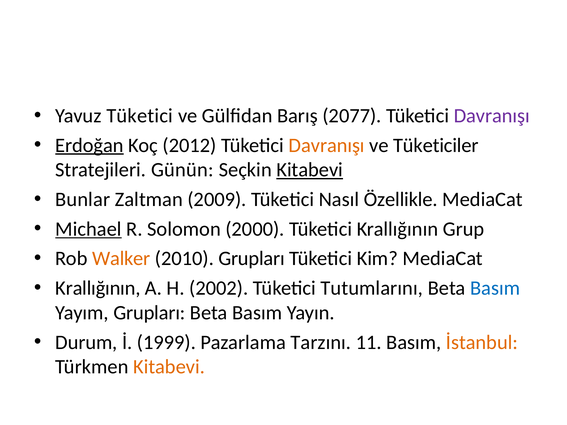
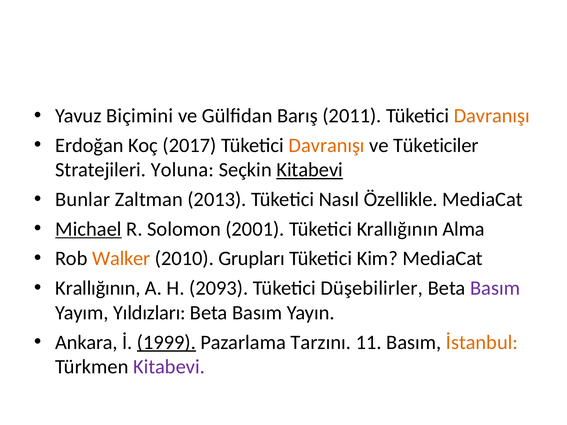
Yavuz Tüketici: Tüketici -> Biçimini (140, 116)
2077: 2077 -> 2011 (352, 116)
Davranışı colour: purple -> orange (492, 116)
Erdoğan underline: present -> none (89, 145)
2012: 2012 -> 2017 (189, 145)
Günün: Günün -> Yoluna (182, 170)
2009: 2009 -> 2013 (217, 200)
2000: 2000 -> 2001 (255, 229)
Grup: Grup -> Alma (464, 229)
2002: 2002 -> 2093 (219, 288)
Tutumlarını: Tutumlarını -> Düşebilirler (372, 288)
Basım colour: blue -> purple (495, 288)
Yayım Grupları: Grupları -> Yıldızları (149, 313)
Durum: Durum -> Ankara (86, 342)
1999 underline: none -> present (166, 342)
Kitabevi colour: orange -> purple (169, 367)
